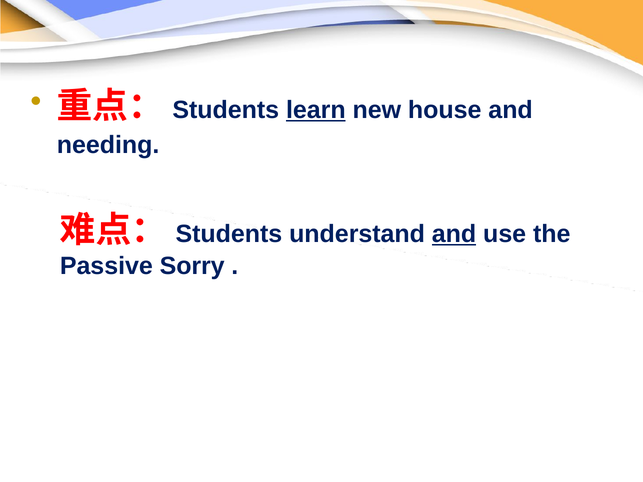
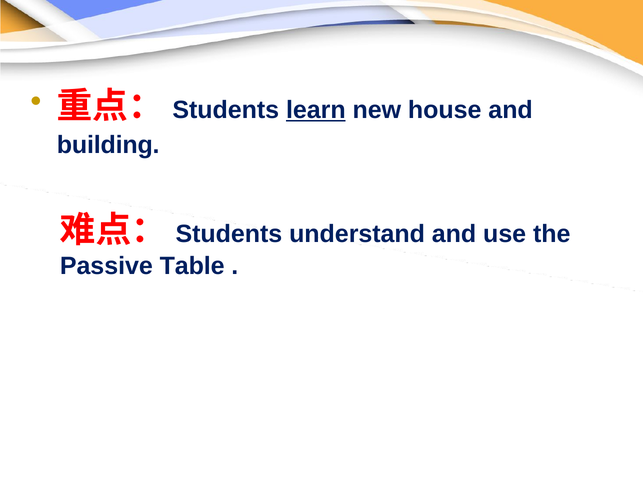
needing: needing -> building (108, 145)
and underline: present -> none (454, 234)
Sorry: Sorry -> Table (192, 266)
